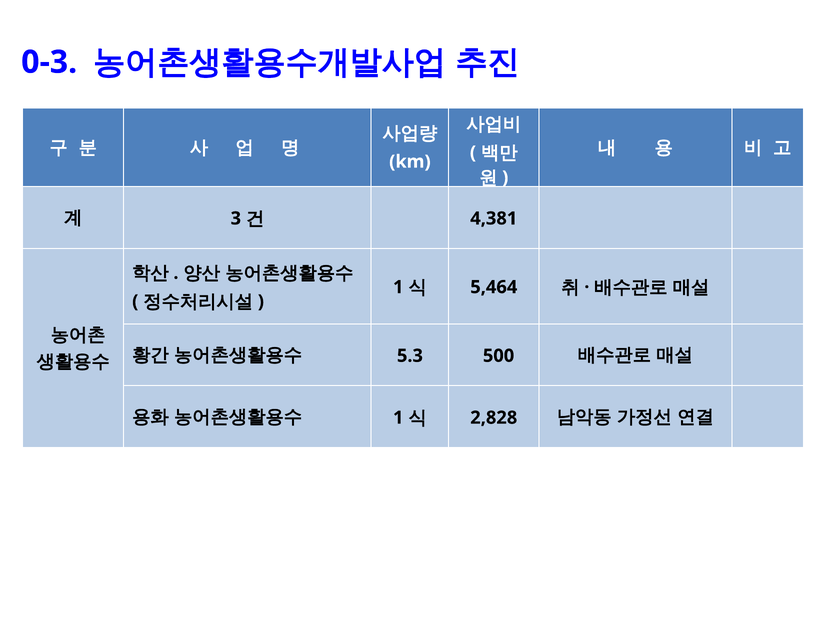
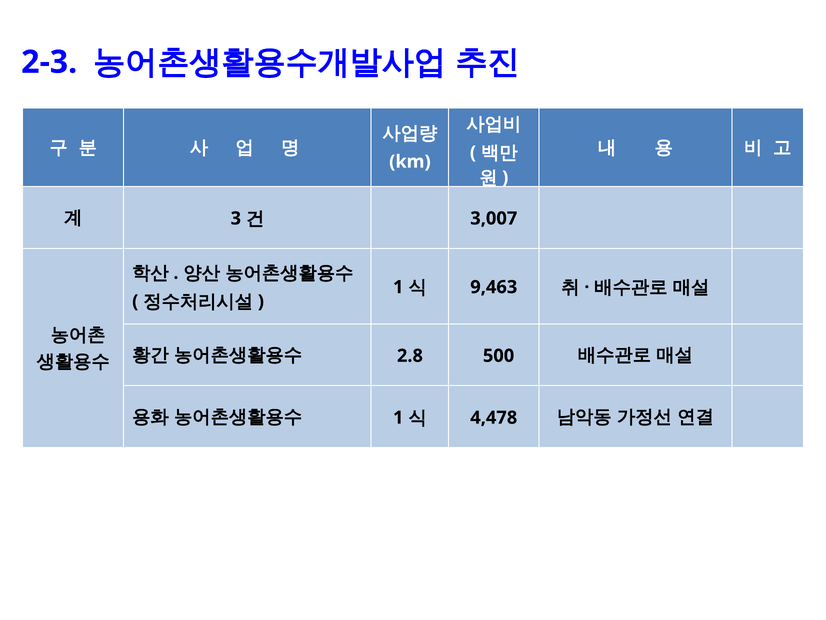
0-3: 0-3 -> 2-3 (49, 62)
4,381: 4,381 -> 3,007 (494, 218)
5,464: 5,464 -> 9,463 (494, 287)
5.3: 5.3 -> 2.8 (410, 356)
2,828: 2,828 -> 4,478 (494, 417)
